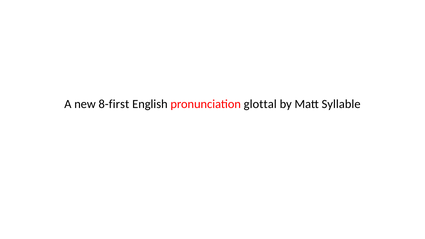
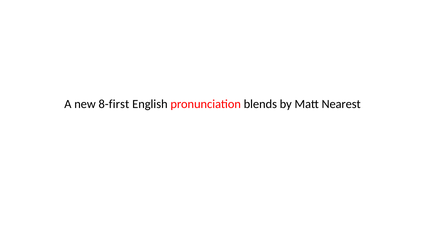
glottal: glottal -> blends (260, 104)
Syllable: Syllable -> Nearest (341, 104)
